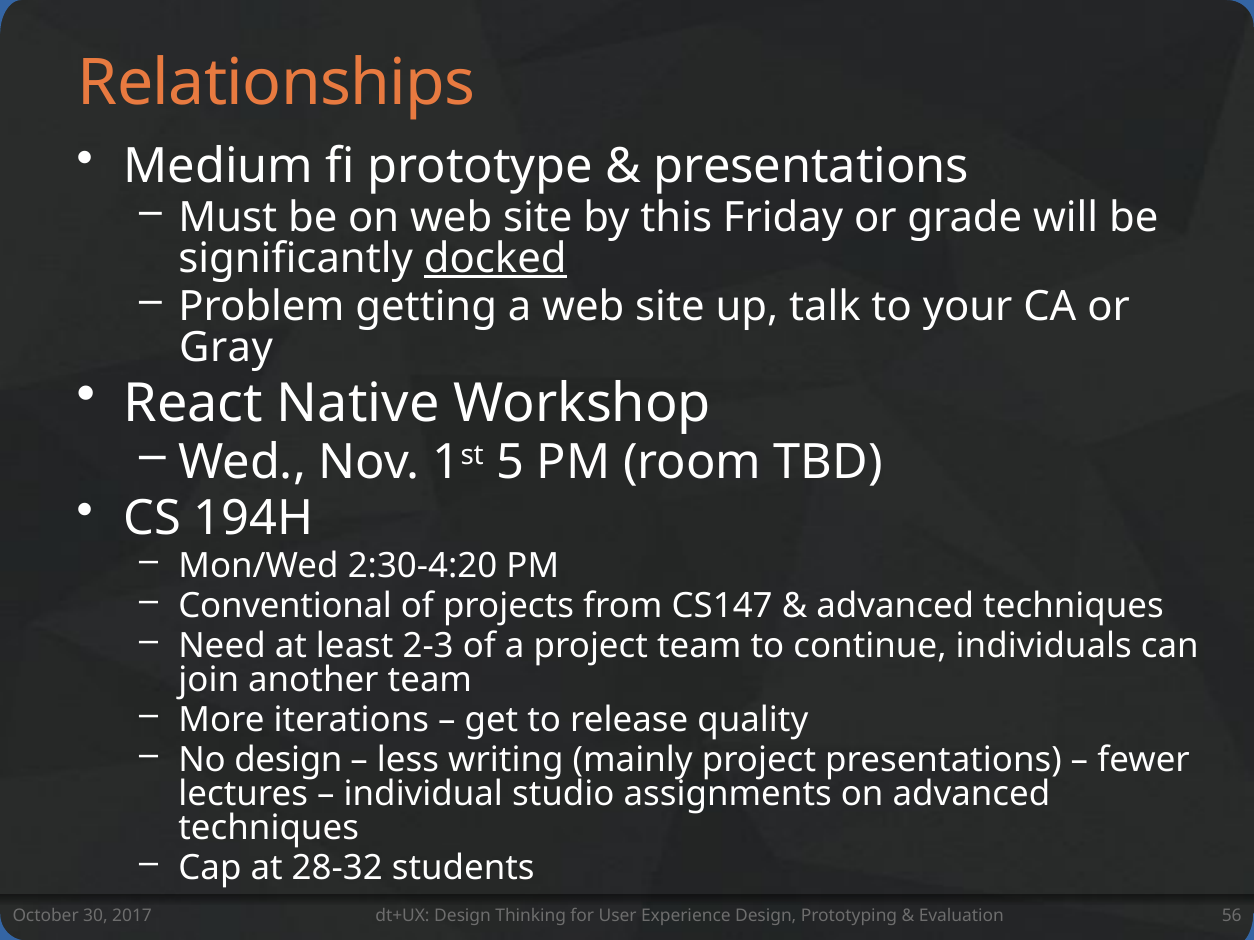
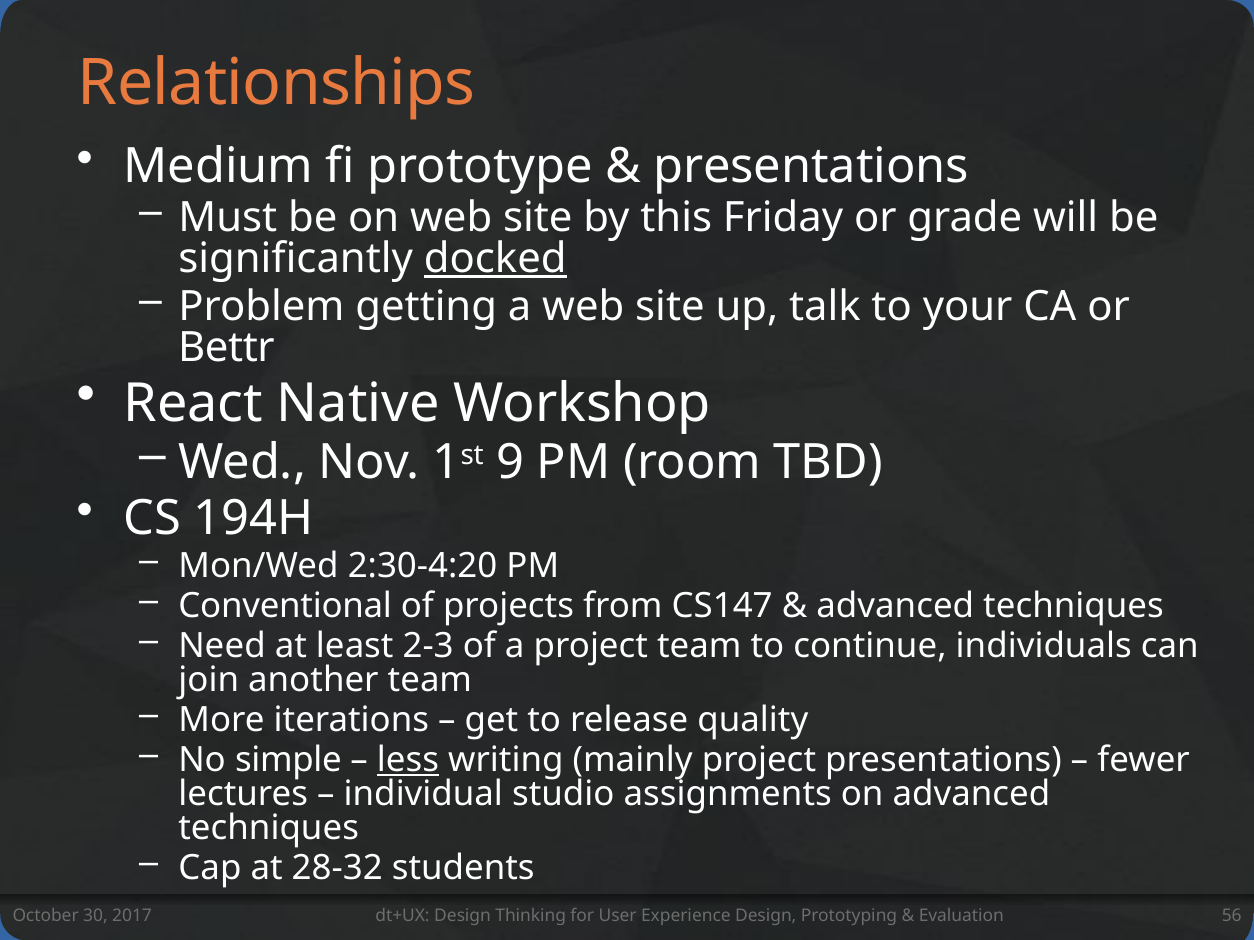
Gray: Gray -> Bettr (226, 348)
5: 5 -> 9 (510, 463)
No design: design -> simple (288, 761)
less underline: none -> present (408, 761)
